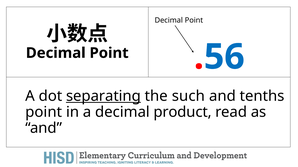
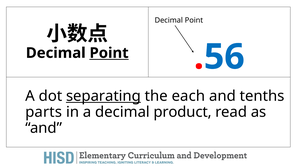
Point underline: none -> present (109, 53)
such: such -> each (188, 96)
point: point -> parts (44, 112)
